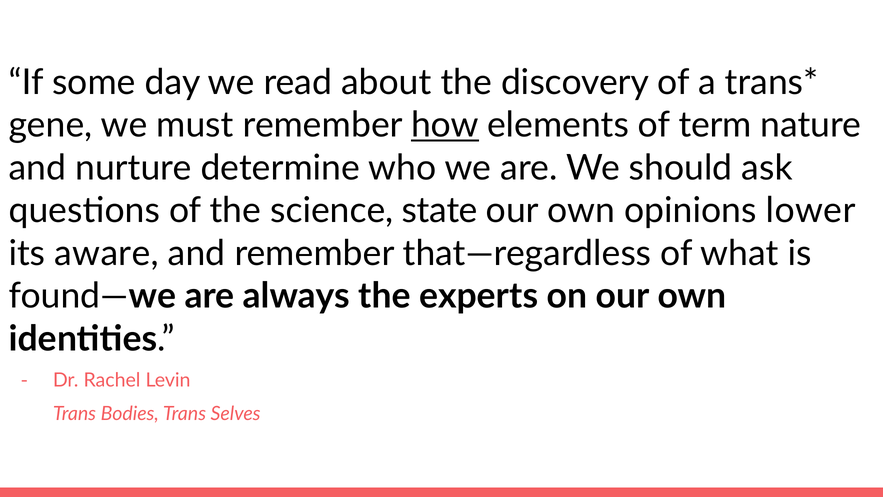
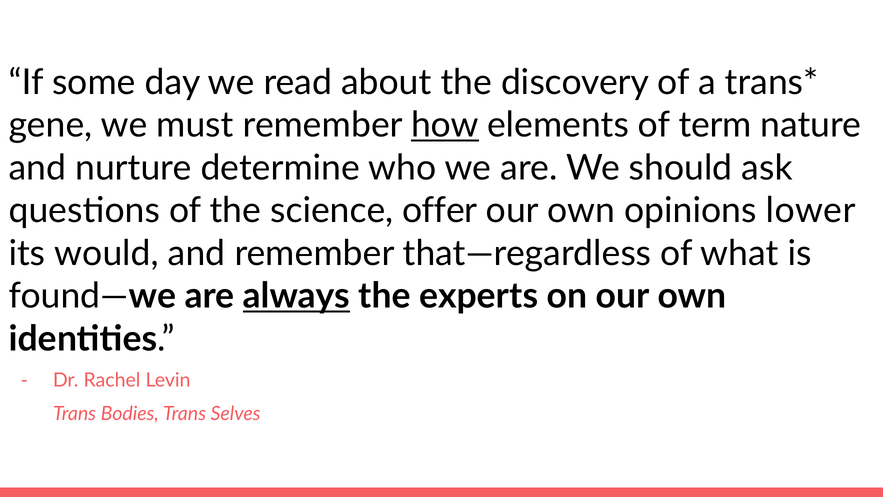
state: state -> offer (440, 211)
aware: aware -> would (107, 253)
always underline: none -> present (296, 296)
